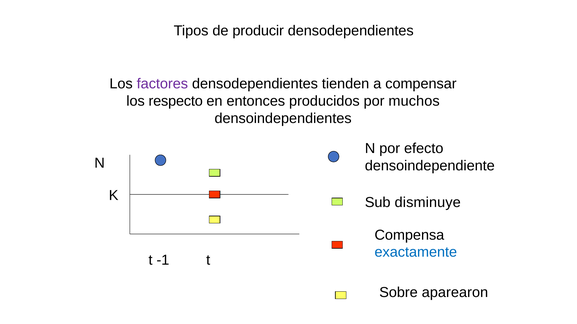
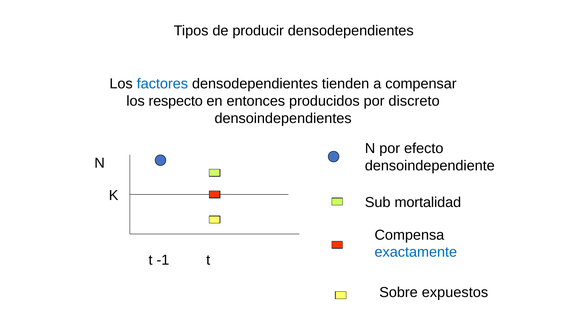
factores colour: purple -> blue (162, 84)
muchos: muchos -> discreto (414, 101)
disminuye: disminuye -> mortalidad (428, 203)
aparearon: aparearon -> expuestos (455, 293)
